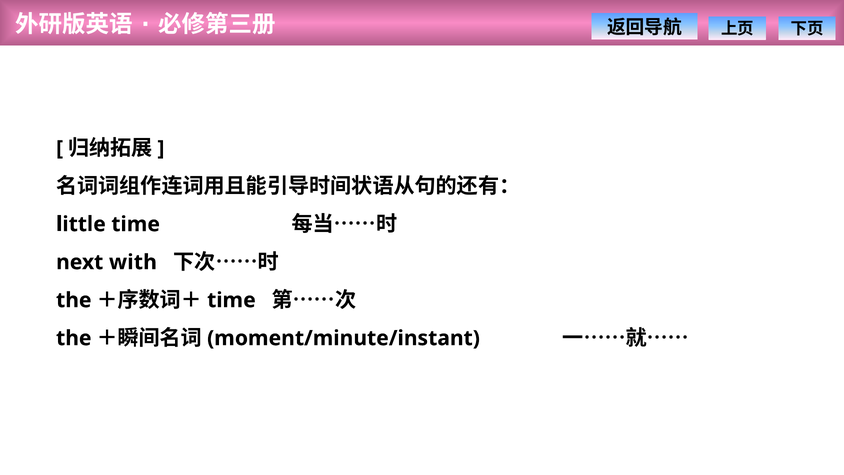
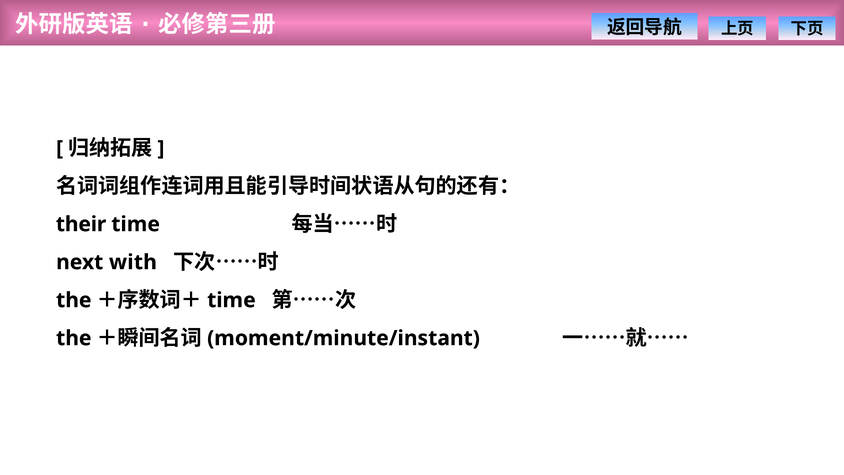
little: little -> their (81, 224)
